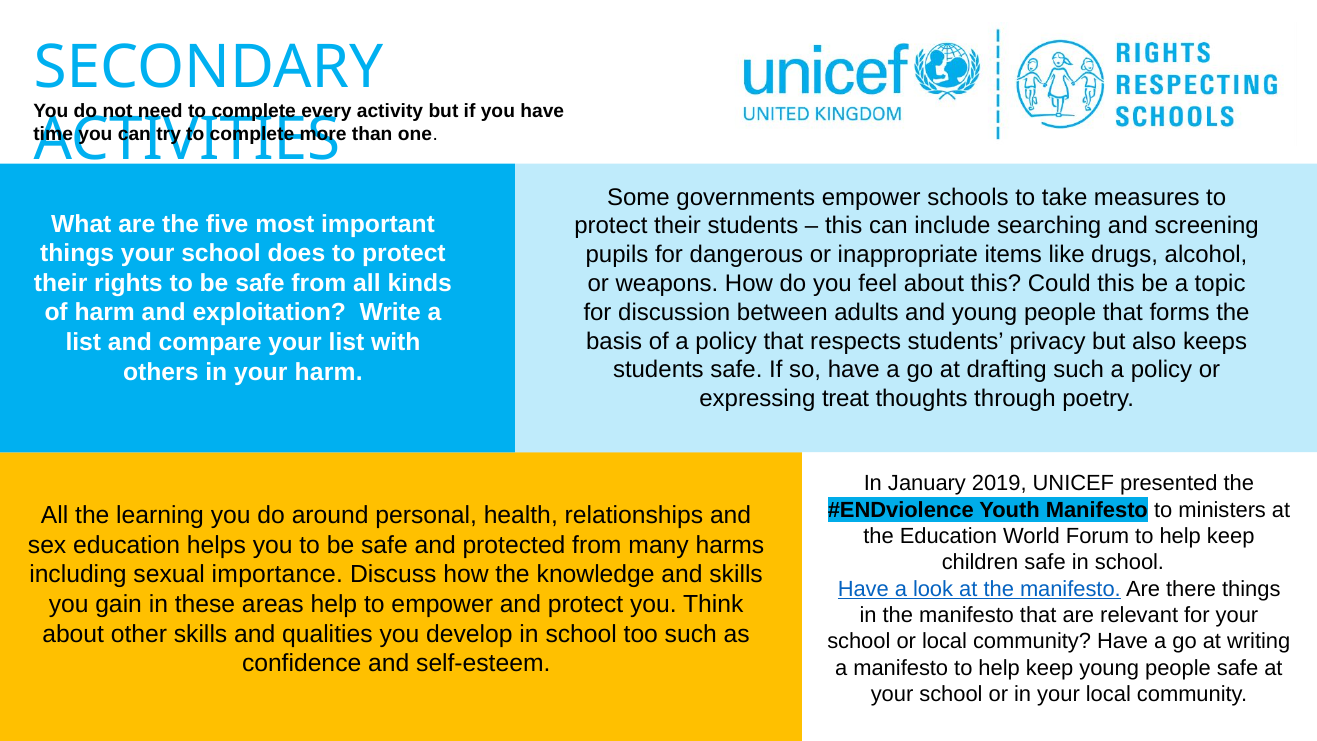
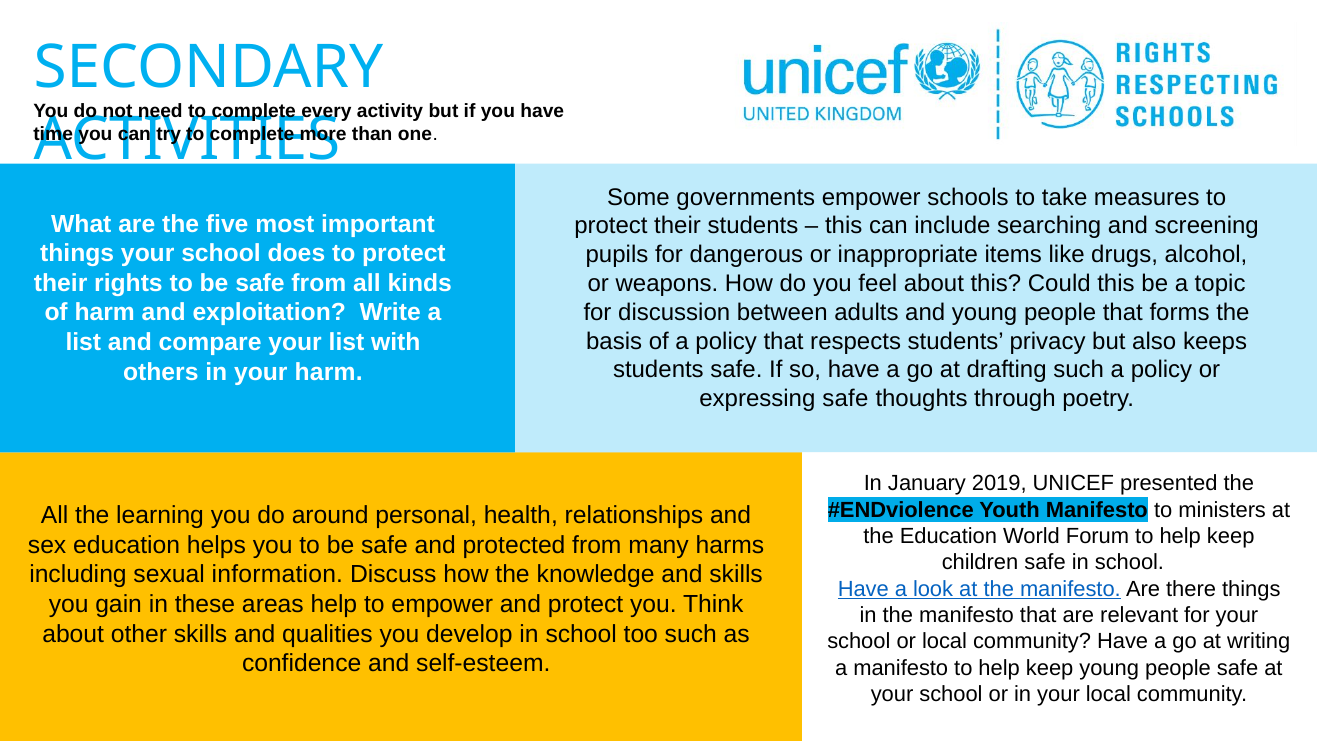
expressing treat: treat -> safe (845, 399)
importance: importance -> information (277, 575)
